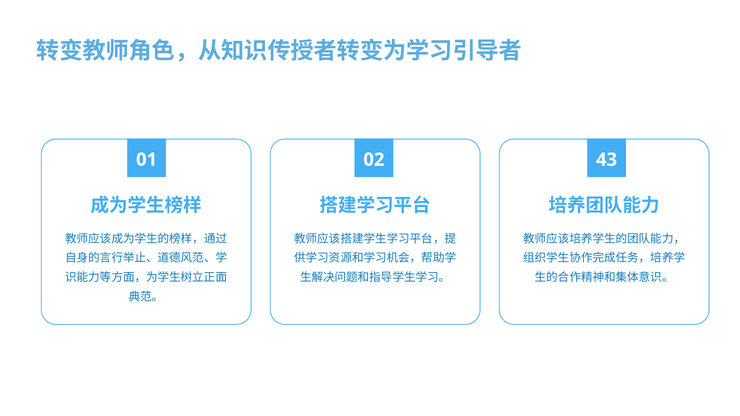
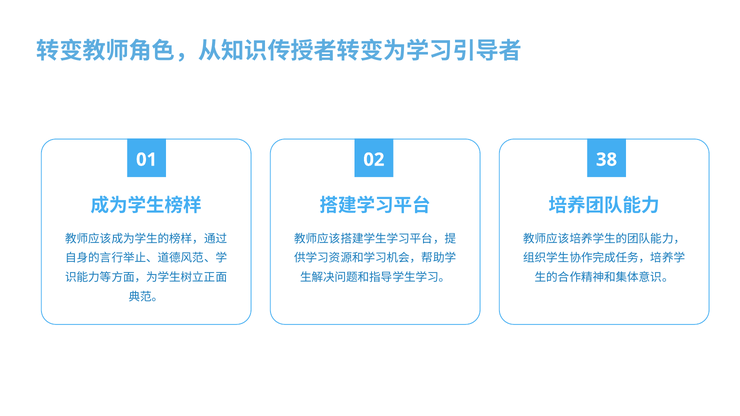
43: 43 -> 38 (607, 160)
